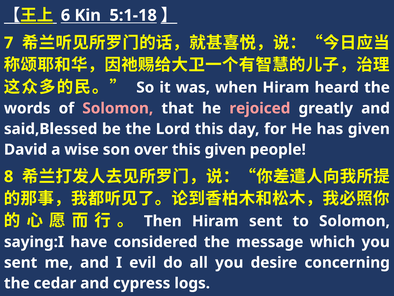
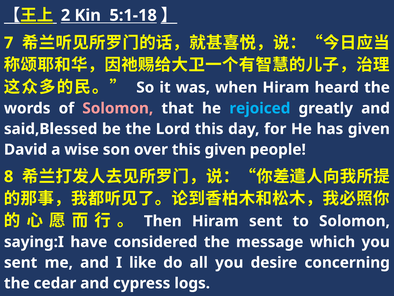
6: 6 -> 2 (65, 15)
rejoiced colour: pink -> light blue (260, 108)
evil: evil -> like (143, 262)
